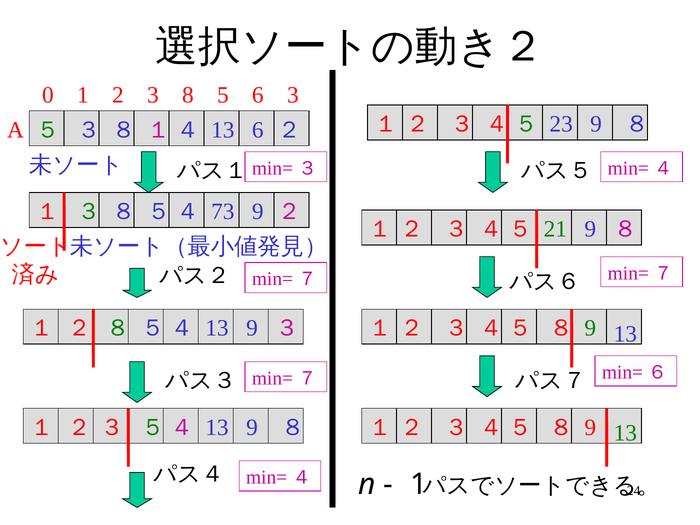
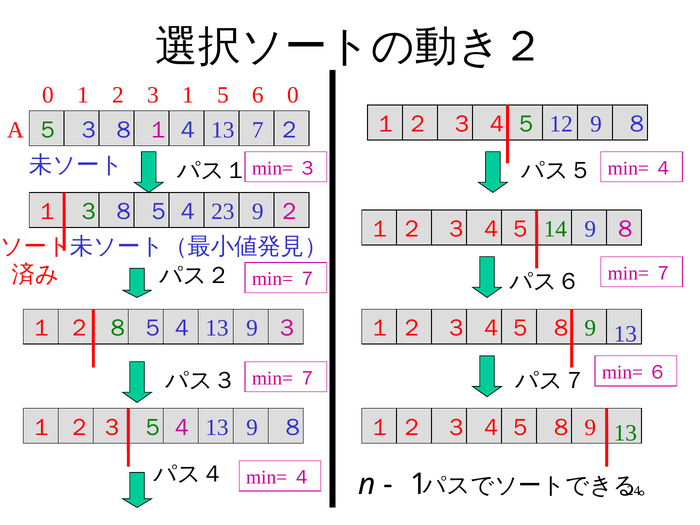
3 8: 8 -> 1 (188, 95)
5 3: 3 -> 0 (293, 95)
23: 23 -> 12 (561, 124)
13 6: 6 -> 7 (258, 130)
73: 73 -> 23 (223, 212)
21: 21 -> 14 (555, 229)
